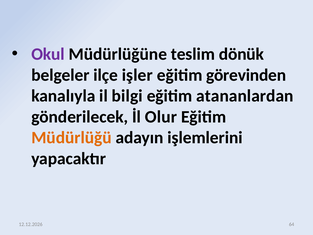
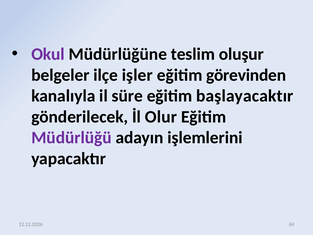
dönük: dönük -> oluşur (241, 54)
bilgi: bilgi -> süre (127, 96)
atananlardan: atananlardan -> başlayacaktır (245, 96)
Müdürlüğü colour: orange -> purple (71, 138)
